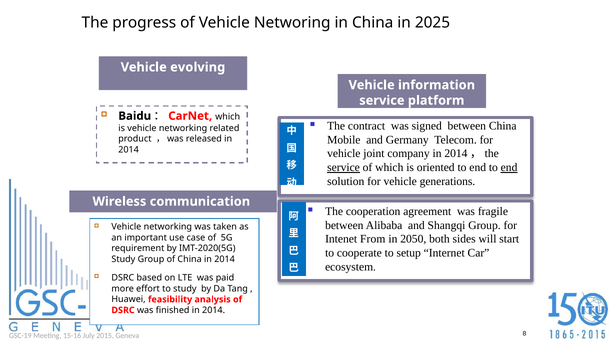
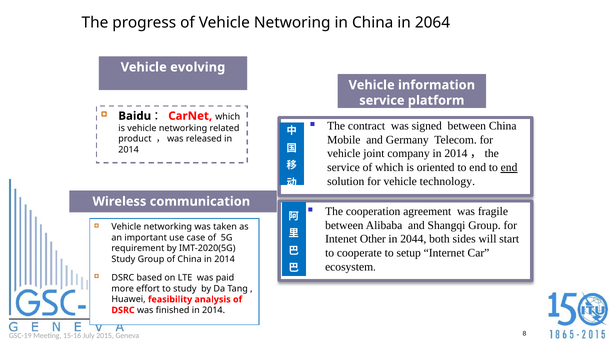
2025: 2025 -> 2064 (433, 23)
service underline: present -> none (344, 167)
generations: generations -> technology (447, 181)
From: From -> Other (373, 239)
2050: 2050 -> 2044 (413, 239)
